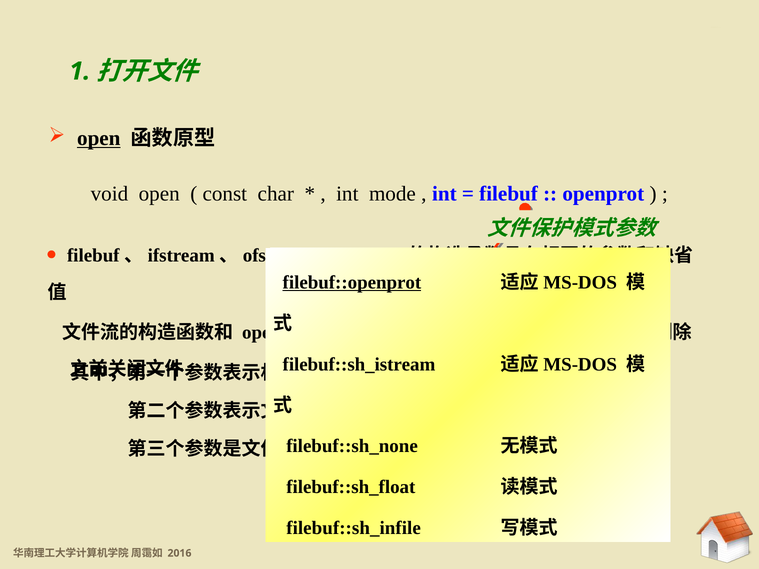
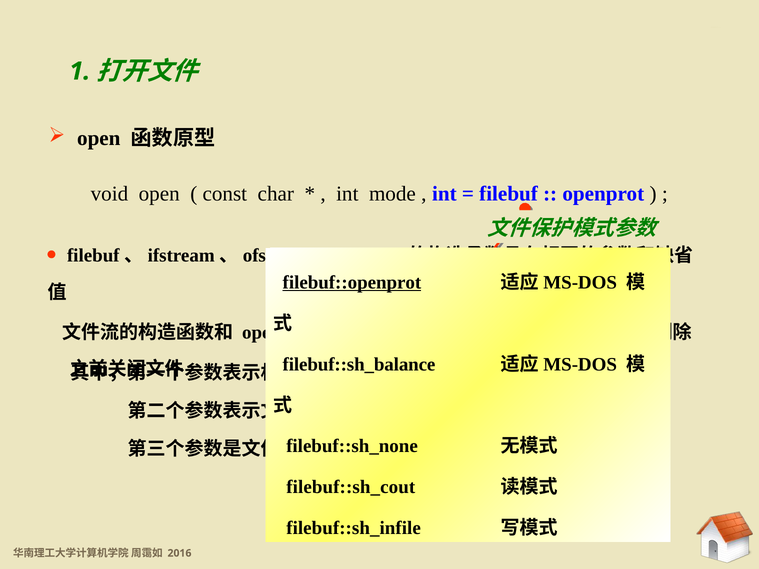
open underline: present -> none (99, 139)
filebuf::sh_istream: filebuf::sh_istream -> filebuf::sh_balance (359, 364)
filebuf::sh_float: filebuf::sh_float -> filebuf::sh_cout (351, 487)
